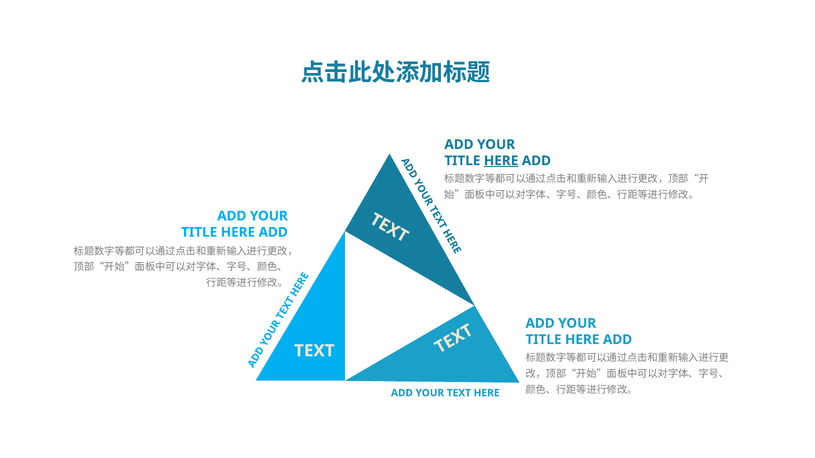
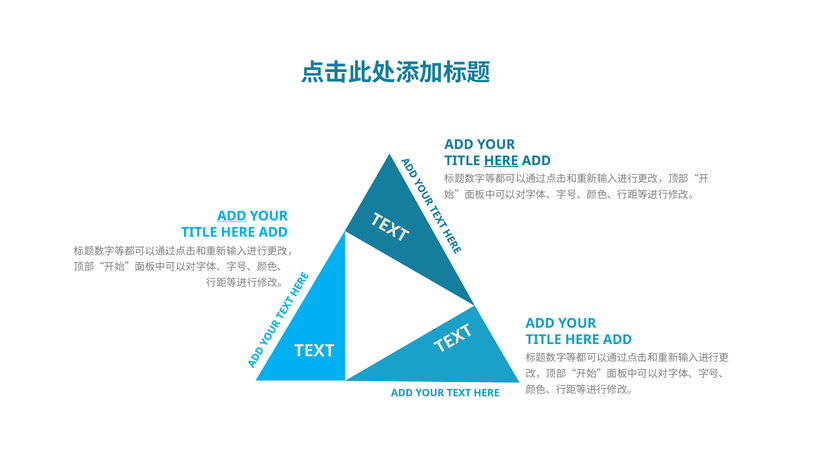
ADD underline: none -> present (232, 216)
